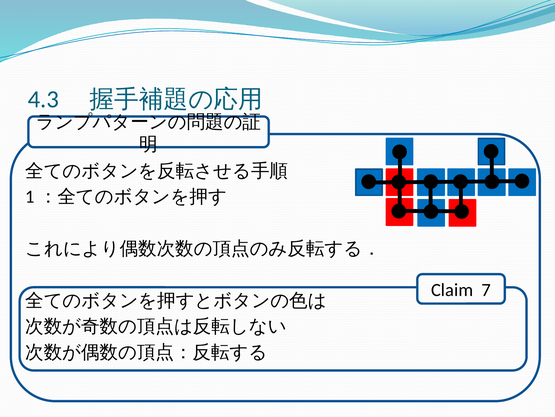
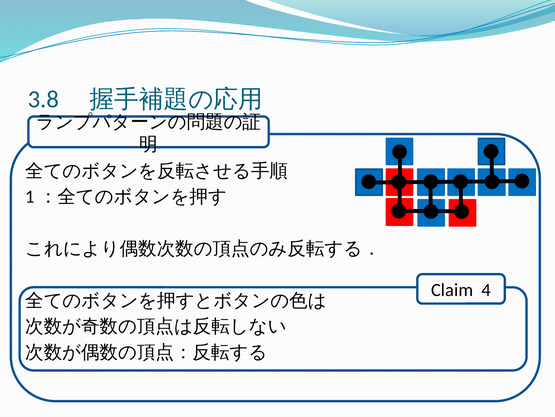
4.3: 4.3 -> 3.8 (43, 99)
7: 7 -> 4 (486, 290)
